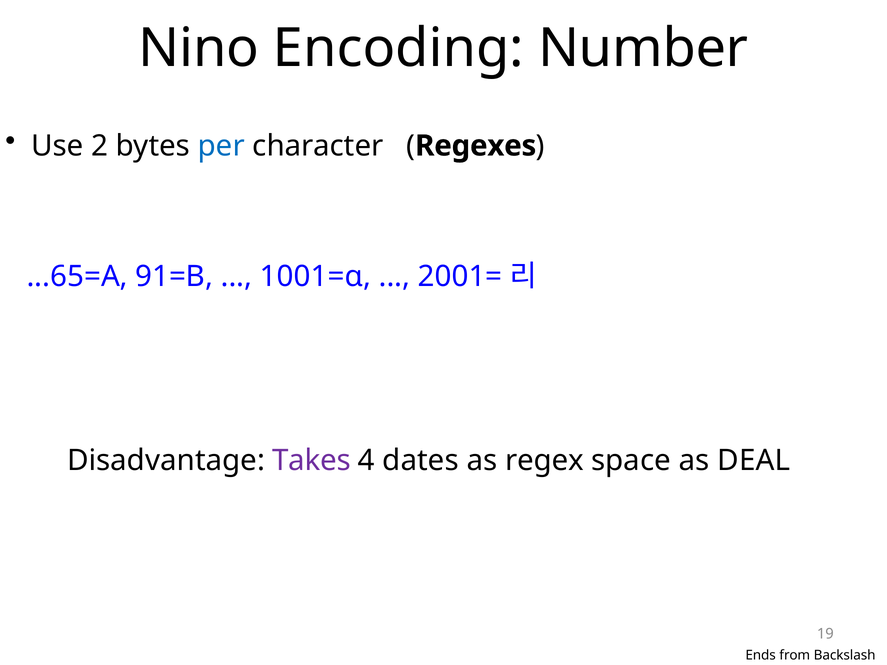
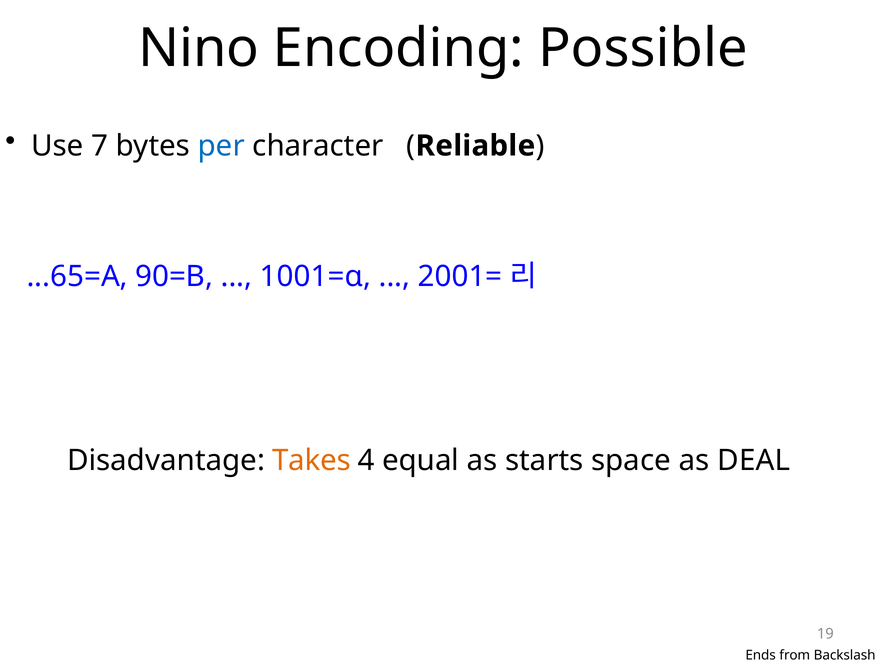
Number: Number -> Possible (643, 49)
2: 2 -> 7 (100, 146)
Regexes: Regexes -> Reliable (475, 146)
91=B: 91=B -> 90=B (174, 277)
Takes colour: purple -> orange (311, 460)
dates: dates -> equal (421, 460)
regex: regex -> starts (544, 460)
